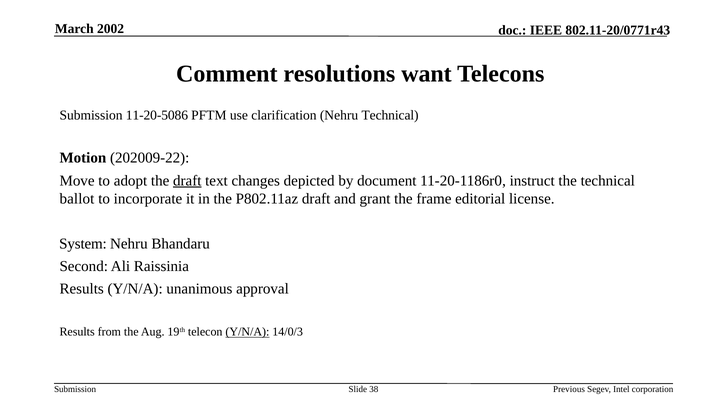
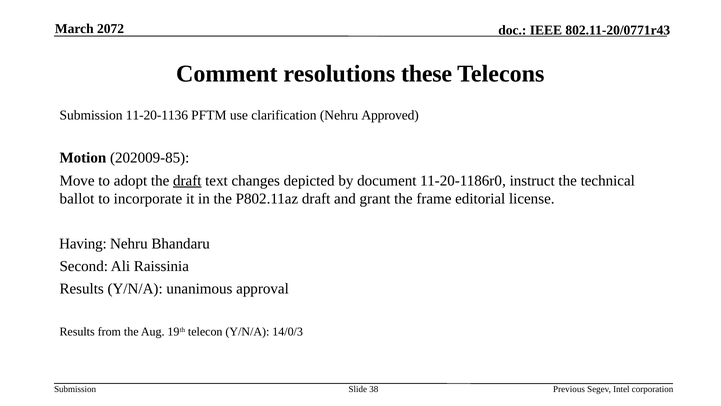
2002: 2002 -> 2072 (111, 29)
want: want -> these (427, 74)
11-20-5086: 11-20-5086 -> 11-20-1136 (157, 115)
Nehru Technical: Technical -> Approved (390, 115)
202009-22: 202009-22 -> 202009-85 (150, 158)
System: System -> Having (83, 243)
Y/N/A underline: present -> none (247, 332)
